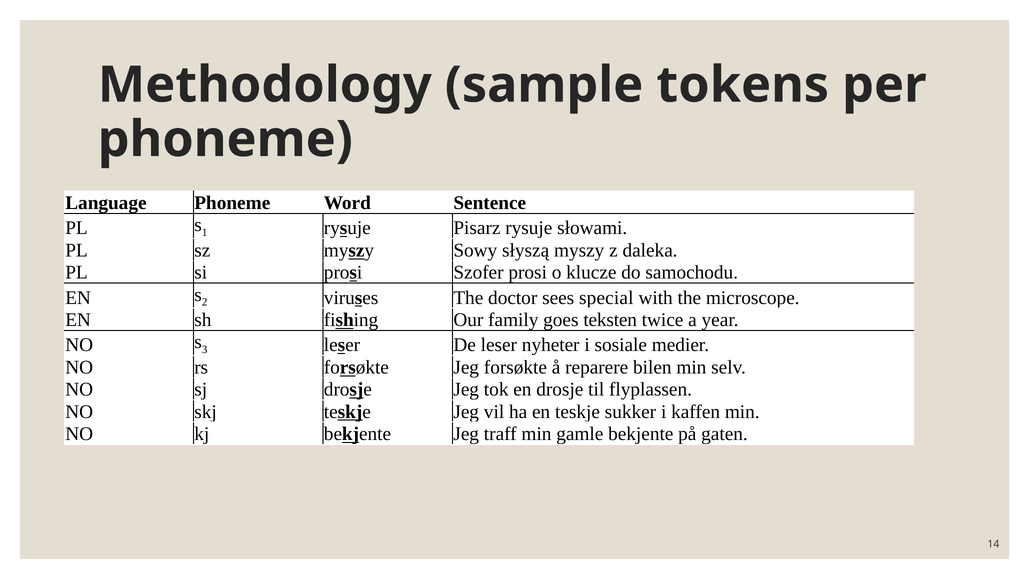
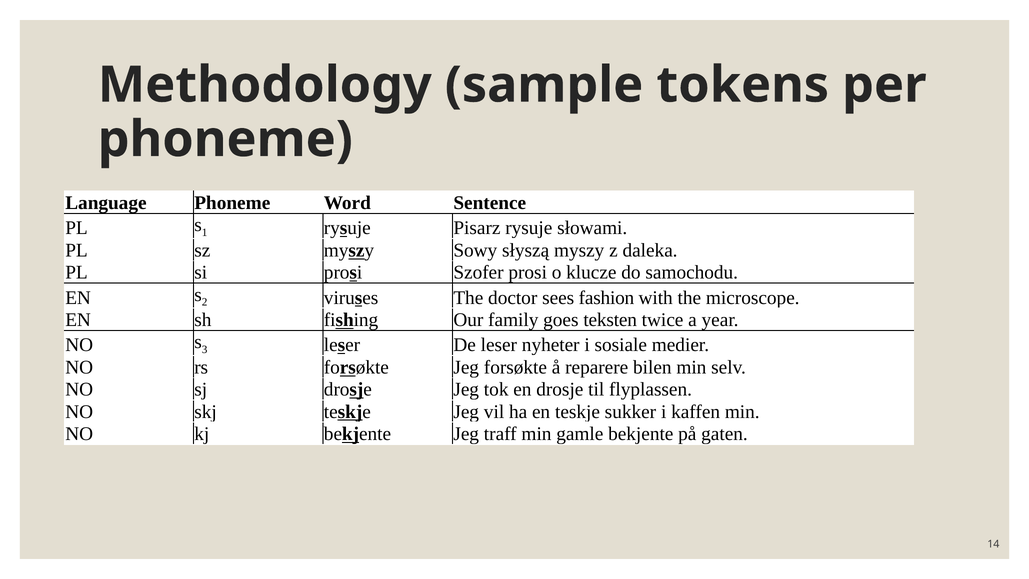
special: special -> fashion (606, 298)
